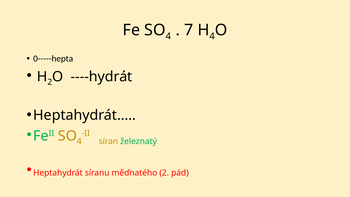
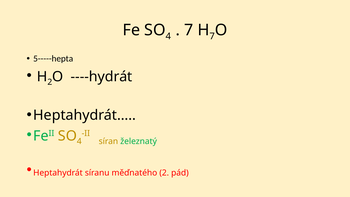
4: 4 -> 7 (212, 36)
0-----hepta: 0-----hepta -> 5-----hepta (53, 59)
